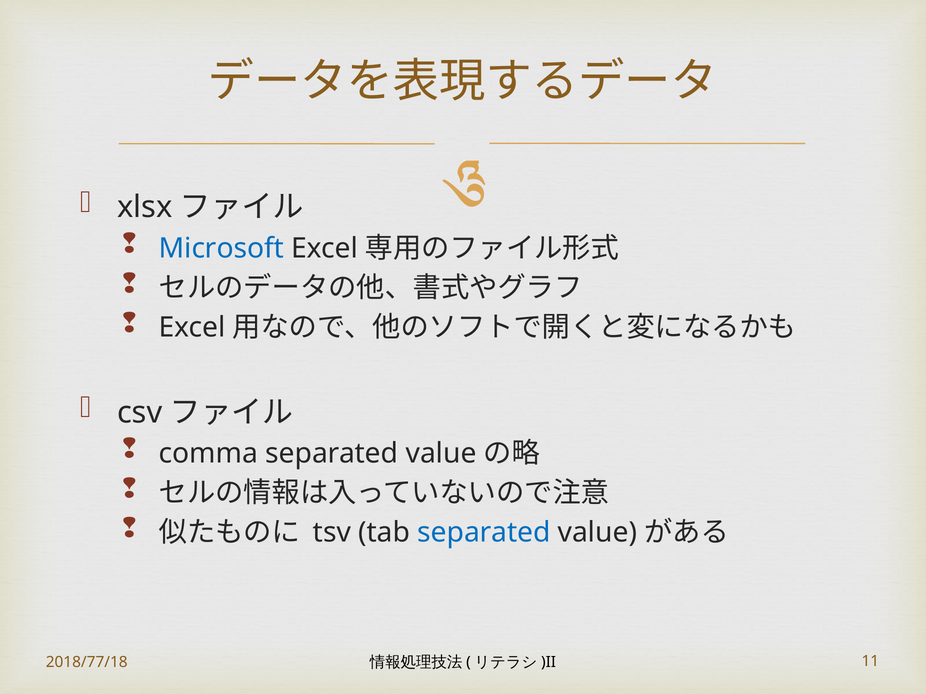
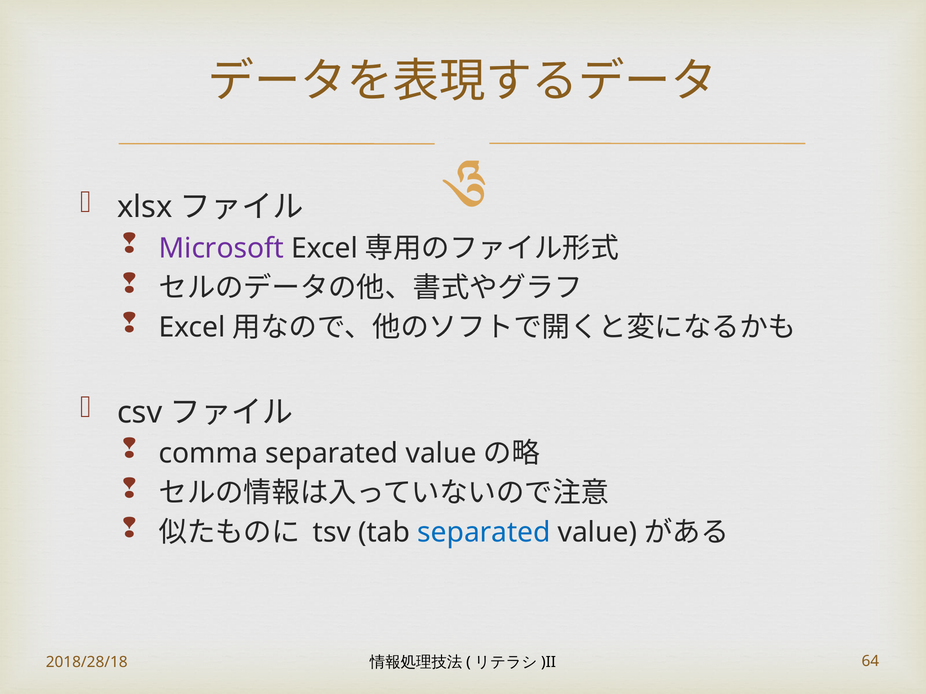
Microsoft colour: blue -> purple (221, 248)
2018/77/18: 2018/77/18 -> 2018/28/18 (87, 663)
11: 11 -> 64 (870, 662)
